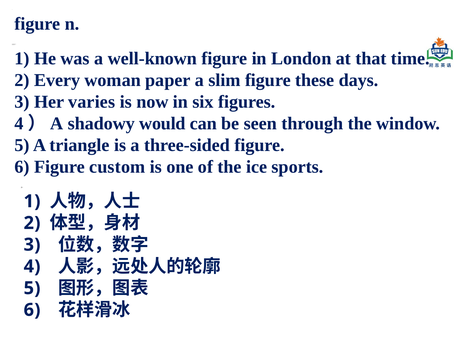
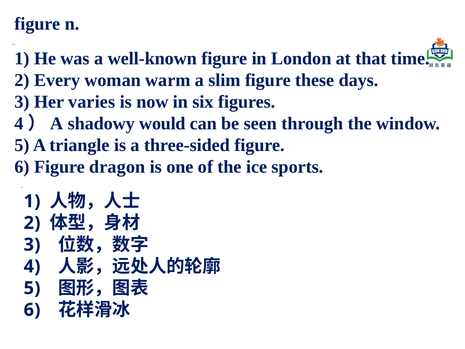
paper: paper -> warm (168, 80)
custom: custom -> dragon (117, 167)
